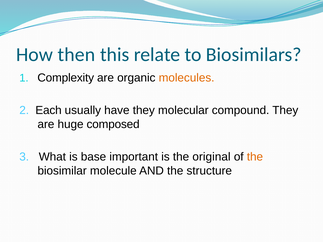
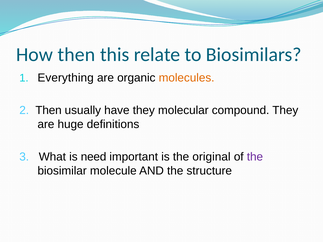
Complexity: Complexity -> Everything (66, 78)
2 Each: Each -> Then (49, 110)
composed: composed -> definitions (113, 124)
base: base -> need (94, 157)
the colour: orange -> purple (255, 157)
